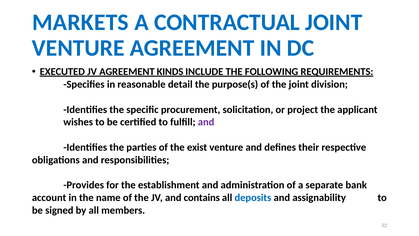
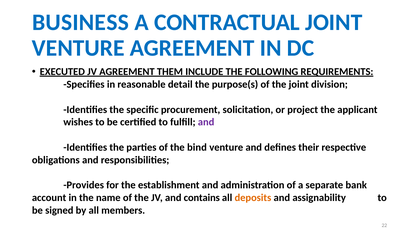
MARKETS: MARKETS -> BUSINESS (80, 22)
KINDS: KINDS -> THEM (170, 72)
exist: exist -> bind (197, 147)
deposits colour: blue -> orange (253, 197)
